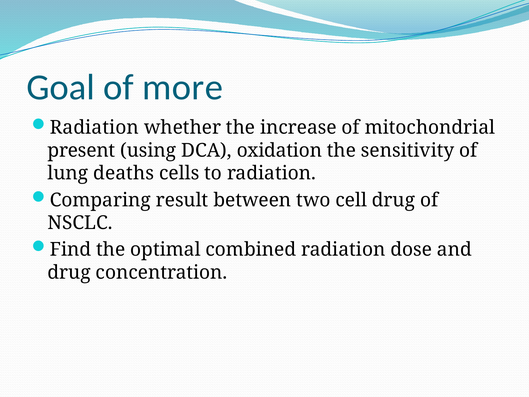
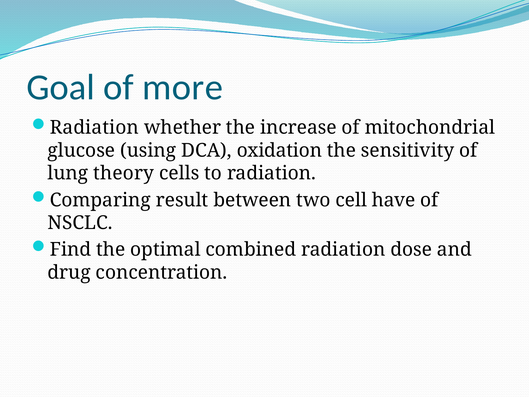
present: present -> glucose (81, 150)
deaths: deaths -> theory (124, 173)
cell drug: drug -> have (394, 200)
